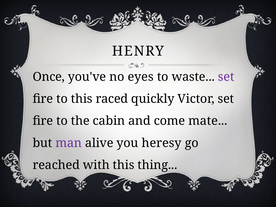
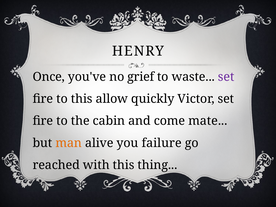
eyes: eyes -> grief (141, 77)
raced: raced -> allow (112, 99)
man colour: purple -> orange (69, 143)
heresy: heresy -> failure (162, 143)
